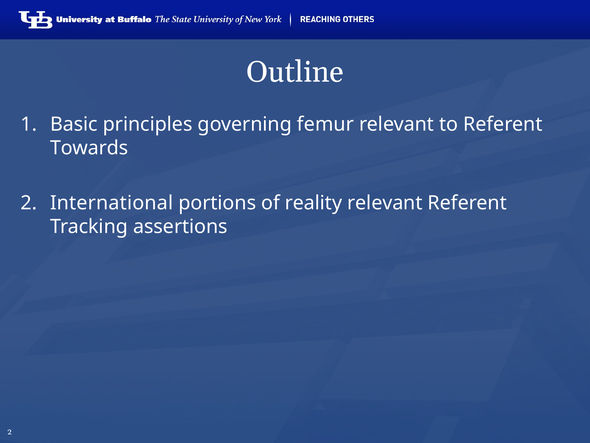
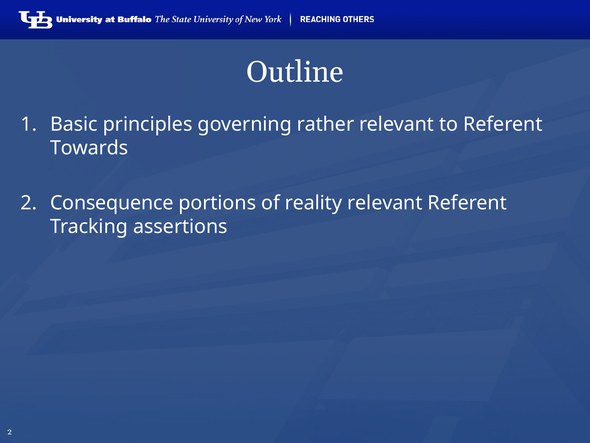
femur: femur -> rather (326, 124)
International: International -> Consequence (112, 203)
